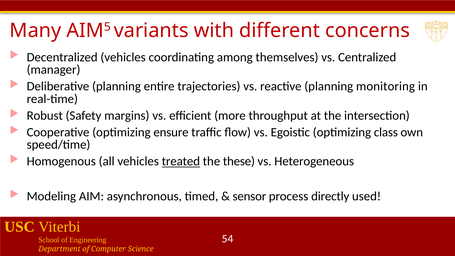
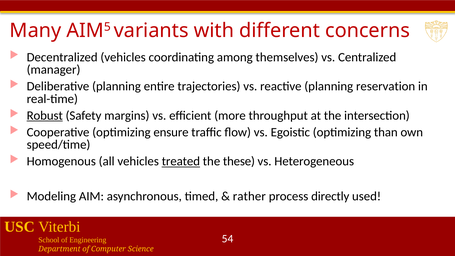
monitoring: monitoring -> reservation (386, 86)
Robust underline: none -> present (45, 116)
class: class -> than (386, 132)
sensor: sensor -> rather (249, 196)
